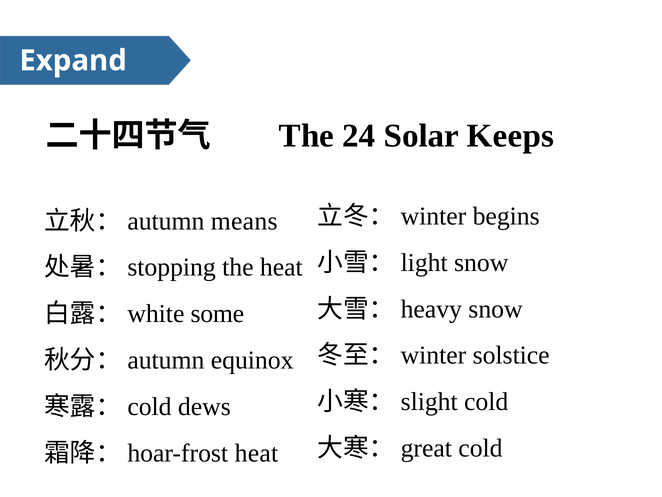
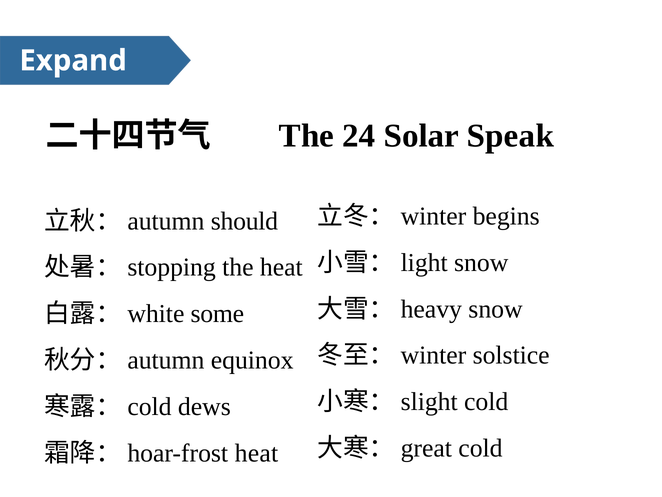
Keeps: Keeps -> Speak (510, 136)
means: means -> should (244, 221)
